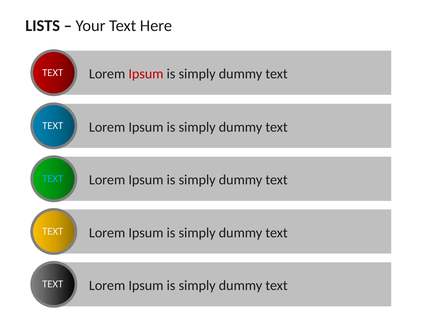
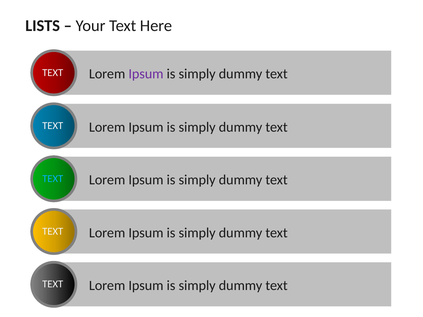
Ipsum colour: red -> purple (146, 74)
